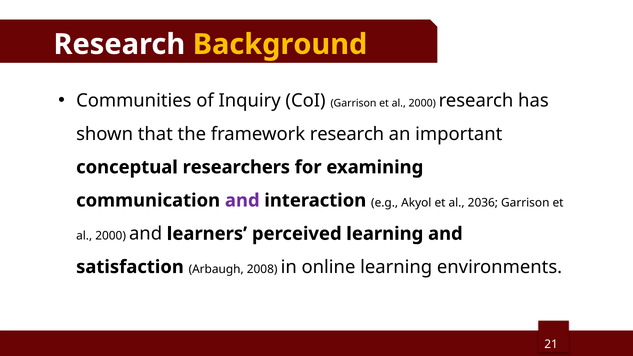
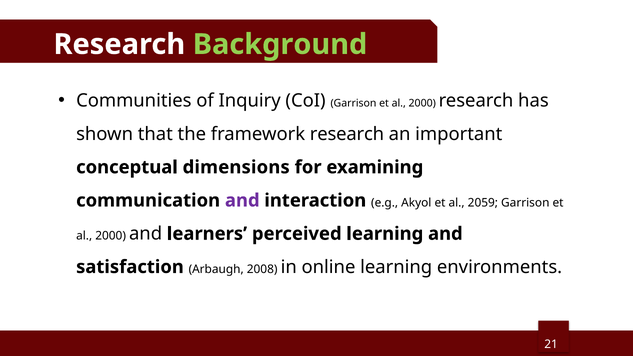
Background colour: yellow -> light green (280, 44)
researchers: researchers -> dimensions (236, 167)
2036: 2036 -> 2059 (483, 203)
